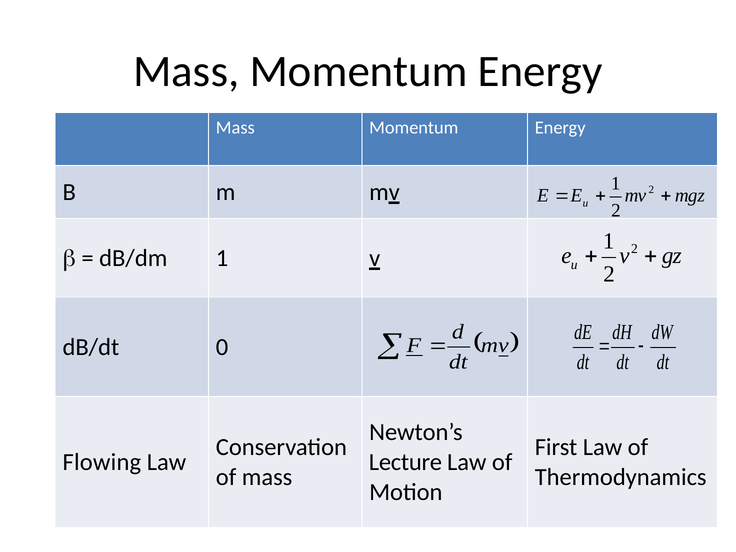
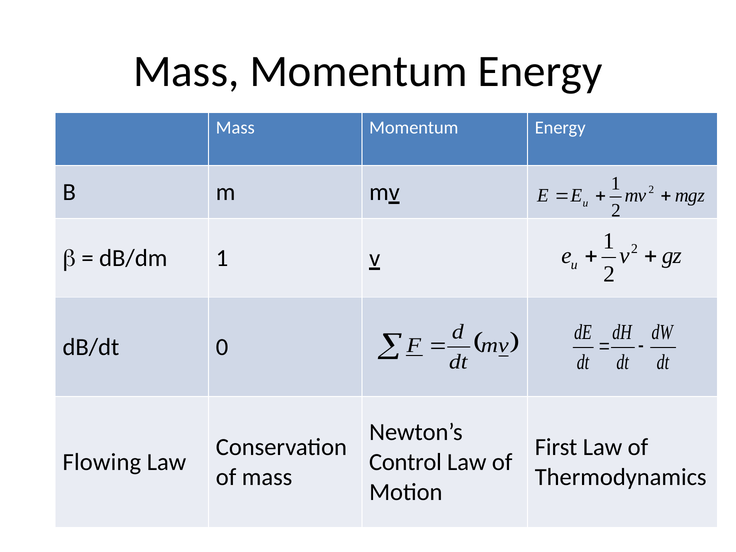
Lecture: Lecture -> Control (405, 462)
